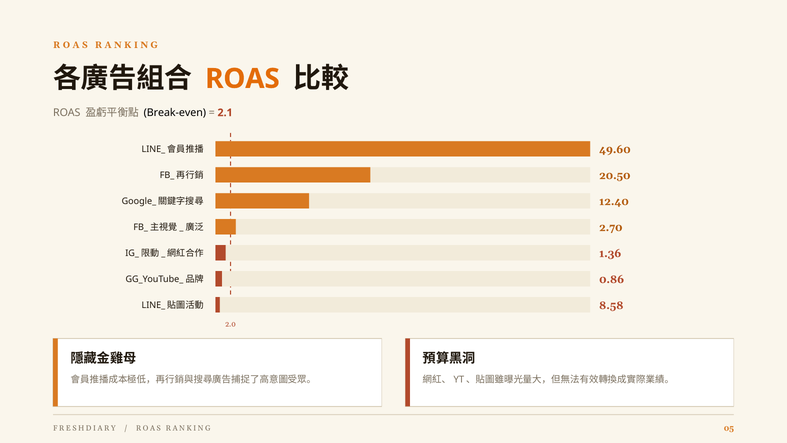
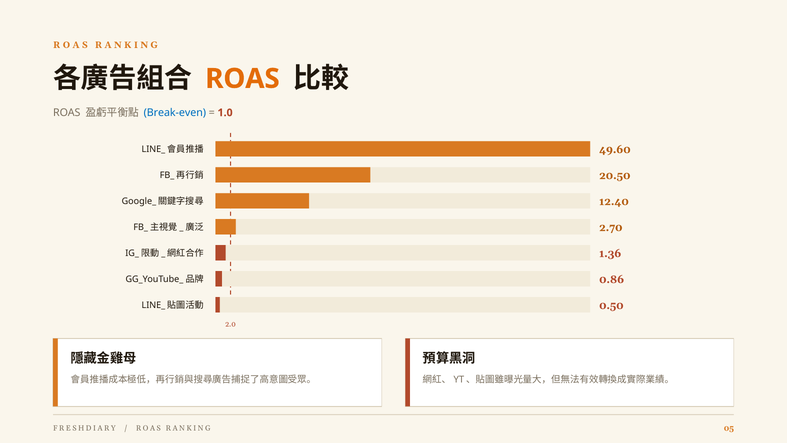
Break-even colour: black -> blue (175, 113)
2.1: 2.1 -> 1.0 (225, 113)
8.58: 8.58 -> 0.50 (611, 305)
